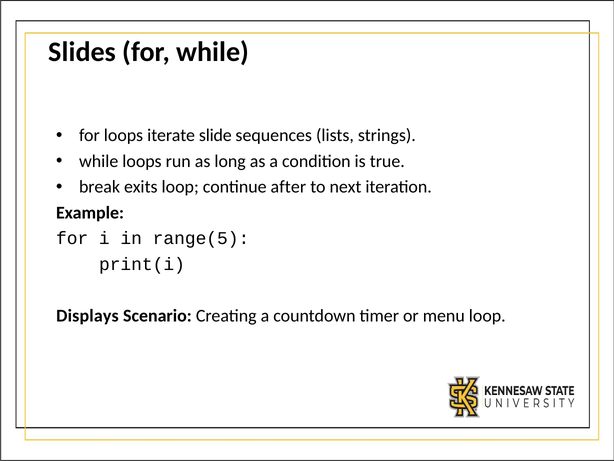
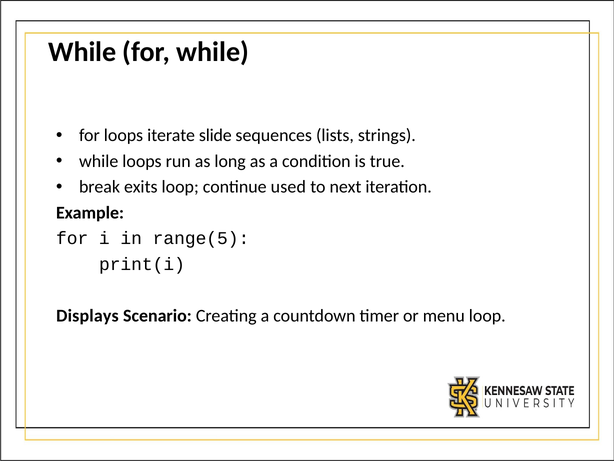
Slides: Slides -> While (82, 52)
after: after -> used (288, 187)
